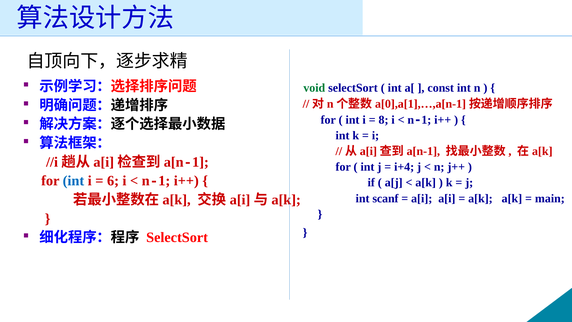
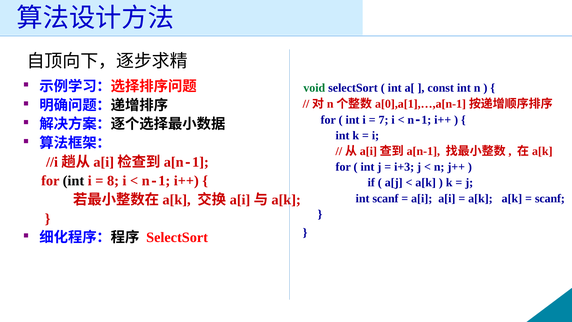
8: 8 -> 7 (384, 120)
i+4: i+4 -> i+3 (404, 167)
int colour: blue -> black (73, 181)
6: 6 -> 8 (113, 181)
main: main -> scanf (550, 198)
